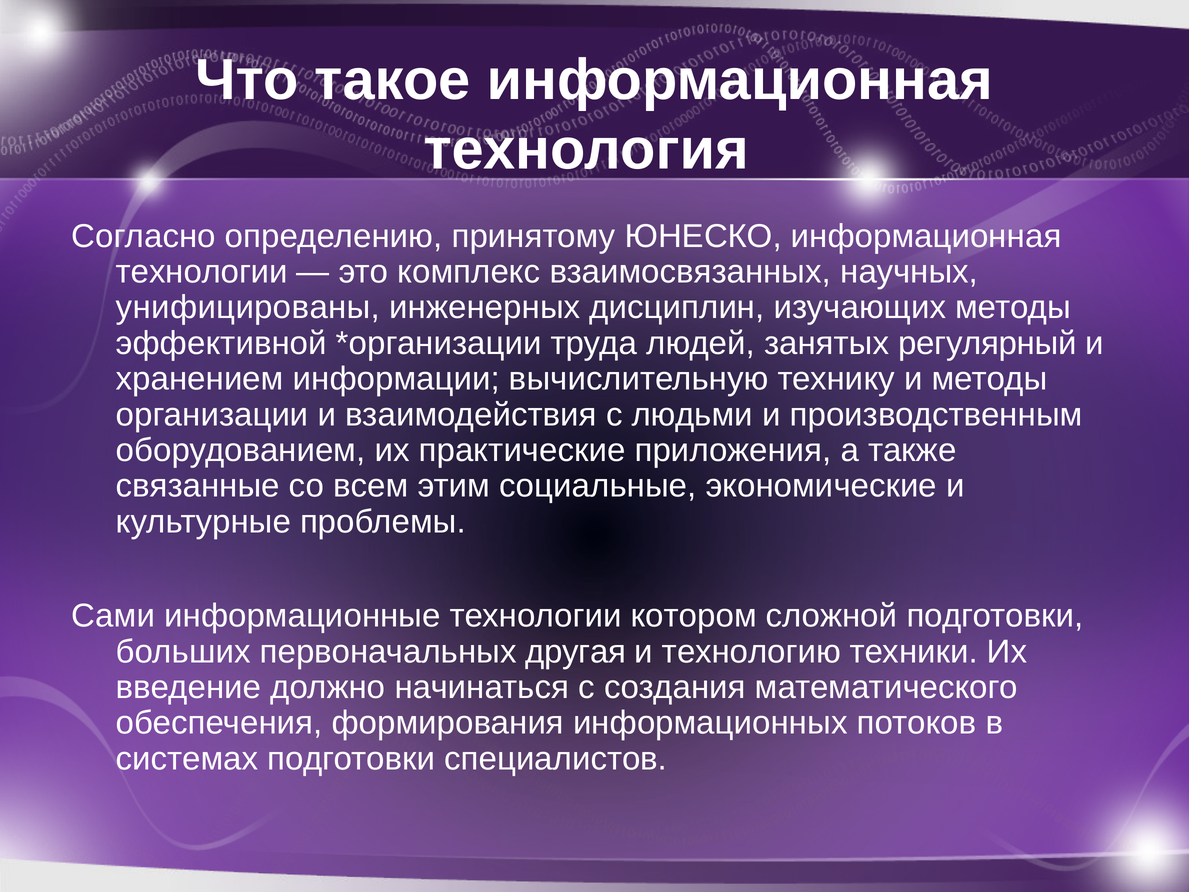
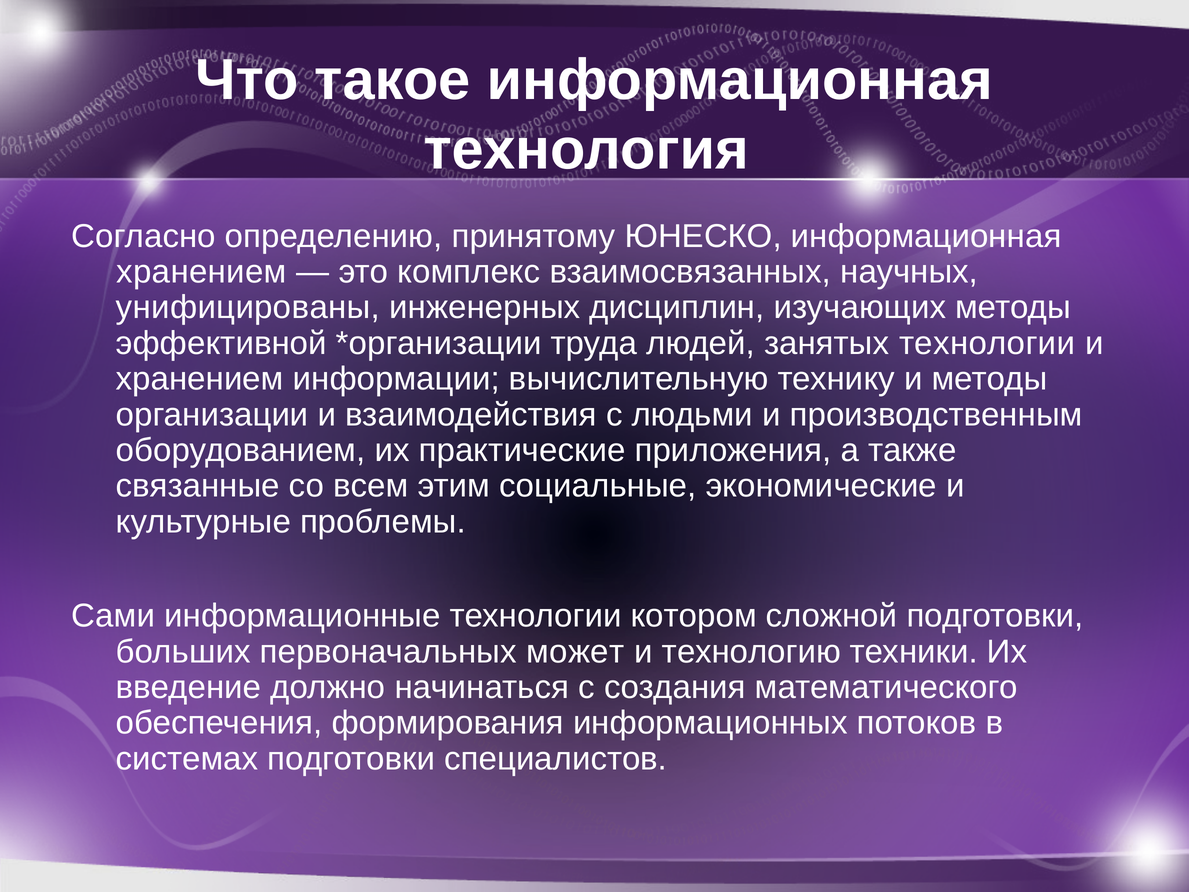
технологии: технологии -> хранением (202, 272)
занятых регулярный: регулярный -> технологии (987, 343)
другая: другая -> может (575, 652)
